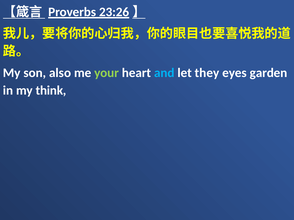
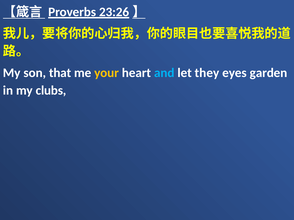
also: also -> that (60, 73)
your colour: light green -> yellow (107, 73)
think: think -> clubs (51, 91)
